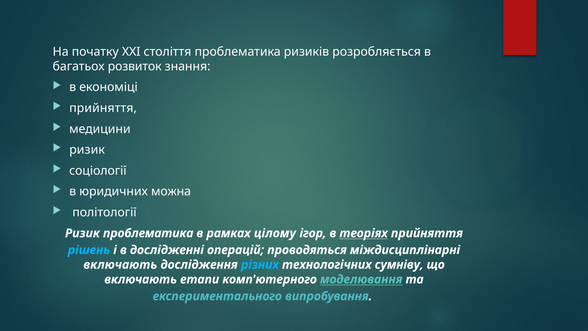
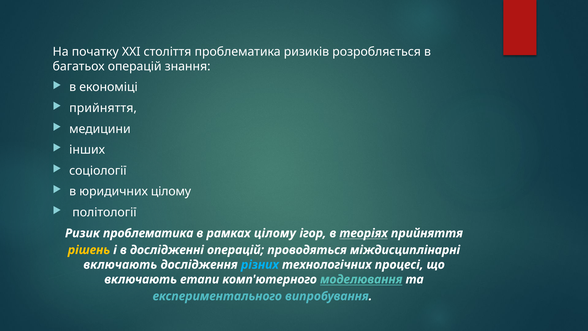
багатьох розвиток: розвиток -> операцій (135, 66)
ризик: ризик -> інших (87, 150)
юридичних можна: можна -> цілому (171, 191)
рішень colour: light blue -> yellow (89, 250)
сумніву: сумніву -> процесі (399, 265)
